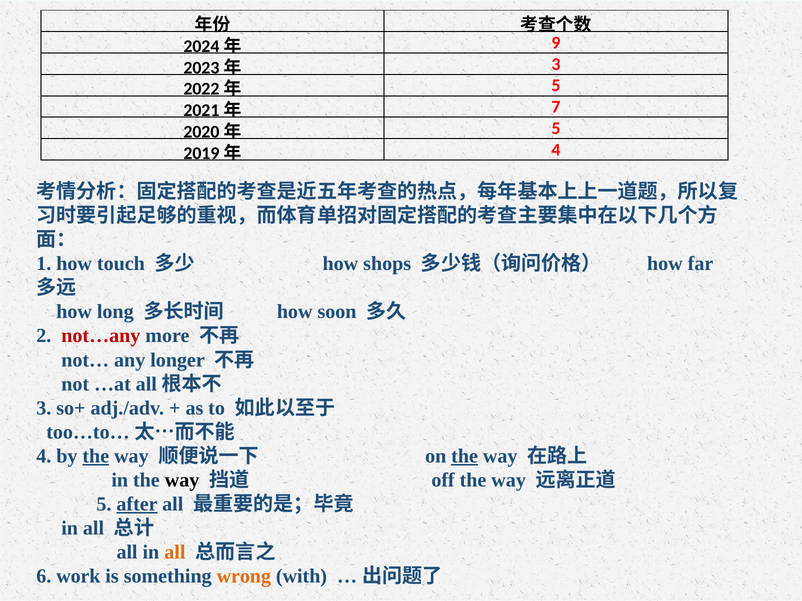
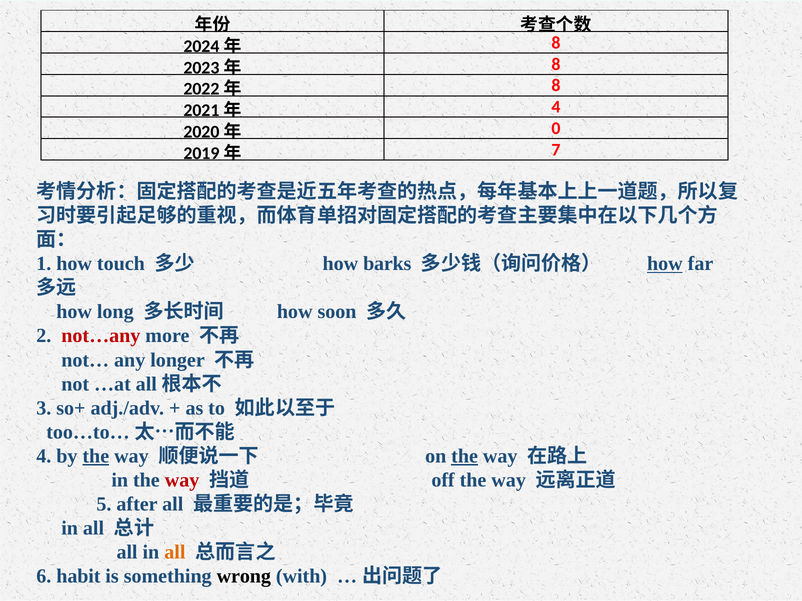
9: 9 -> 8 (556, 43)
3: 3 -> 8 (556, 64)
5: 5 -> 8 (556, 86)
7: 7 -> 4 (556, 107)
5: 5 -> 0 (556, 128)
4: 4 -> 7 (556, 150)
shops: shops -> barks (387, 264)
how underline: none -> present (665, 264)
way colour: black -> red (182, 481)
after underline: present -> none (137, 505)
work: work -> habit (78, 577)
wrong colour: orange -> black (244, 577)
